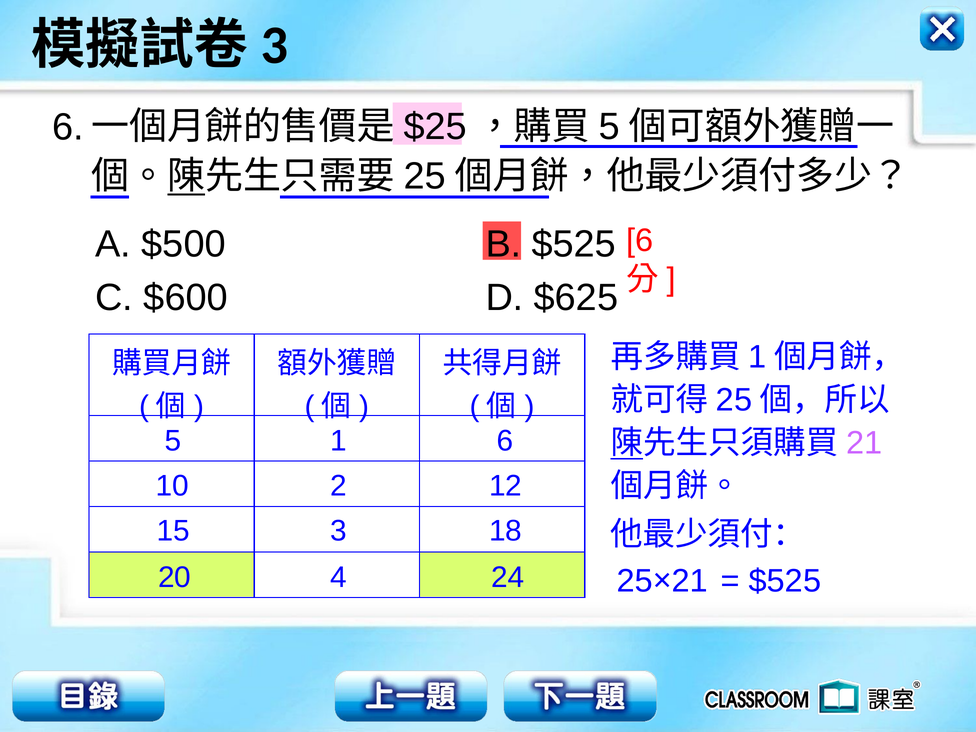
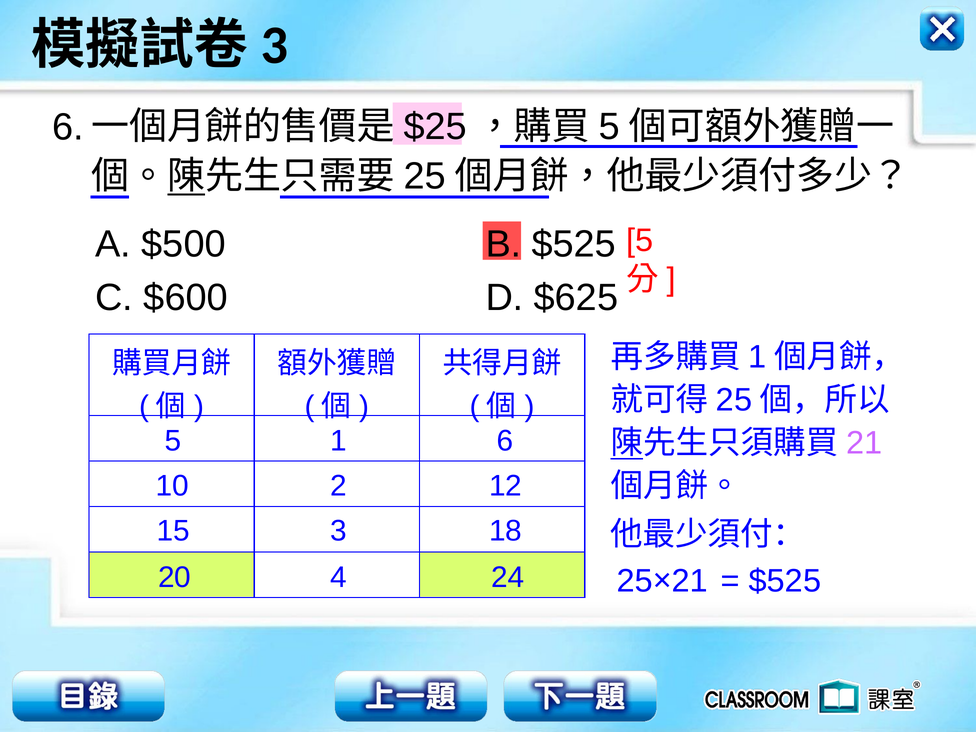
6: 6 -> 5 (640, 240)
